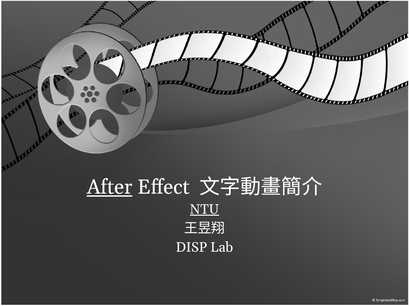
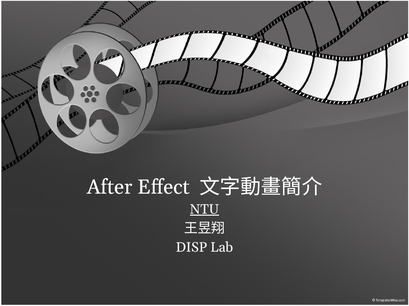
After underline: present -> none (110, 188)
